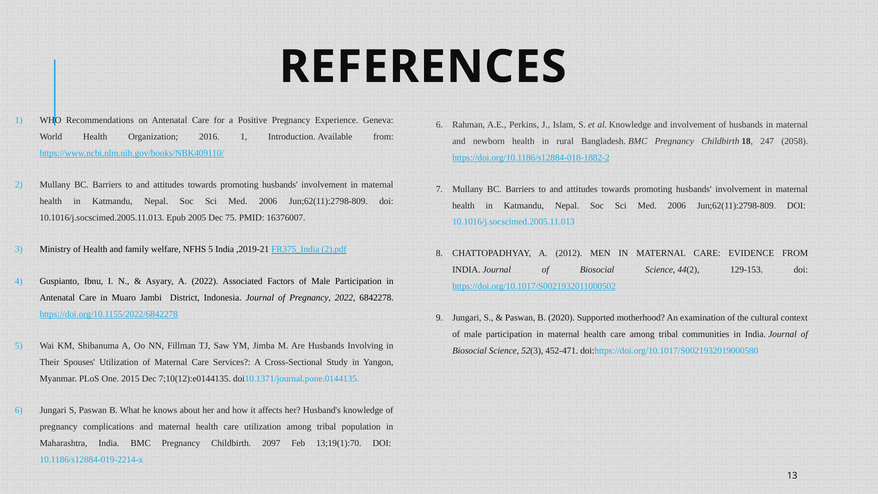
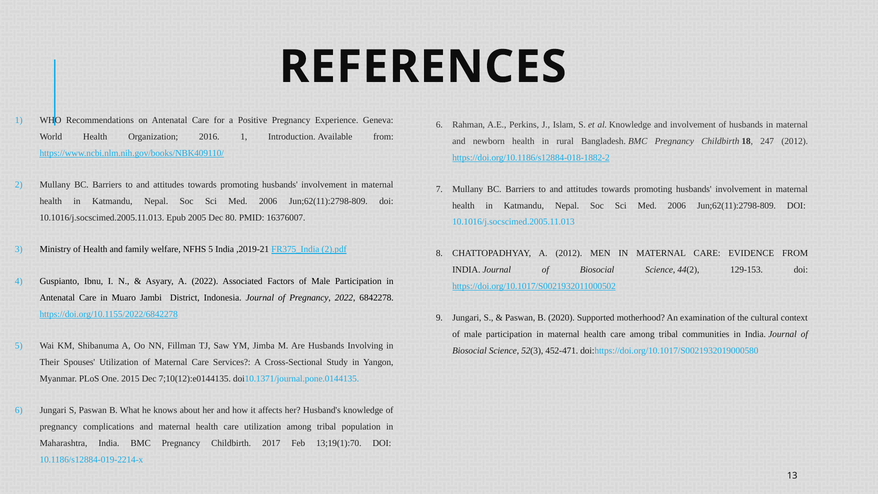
247 2058: 2058 -> 2012 (795, 141)
75: 75 -> 80 (231, 218)
2097: 2097 -> 2017 (271, 443)
